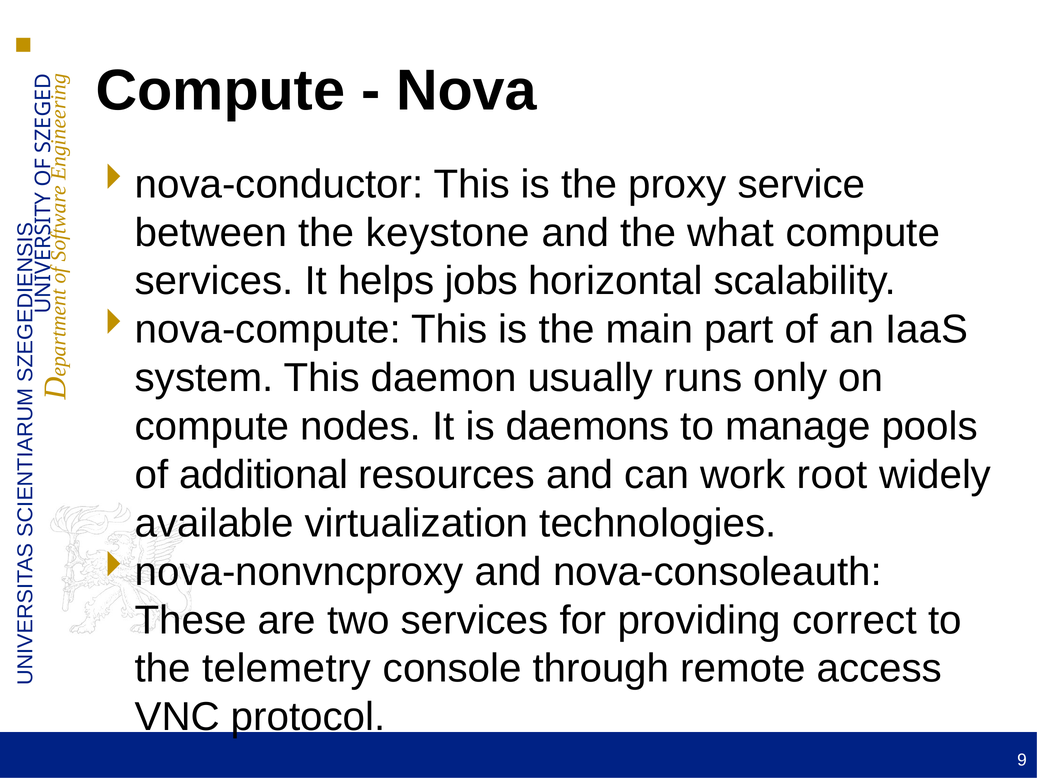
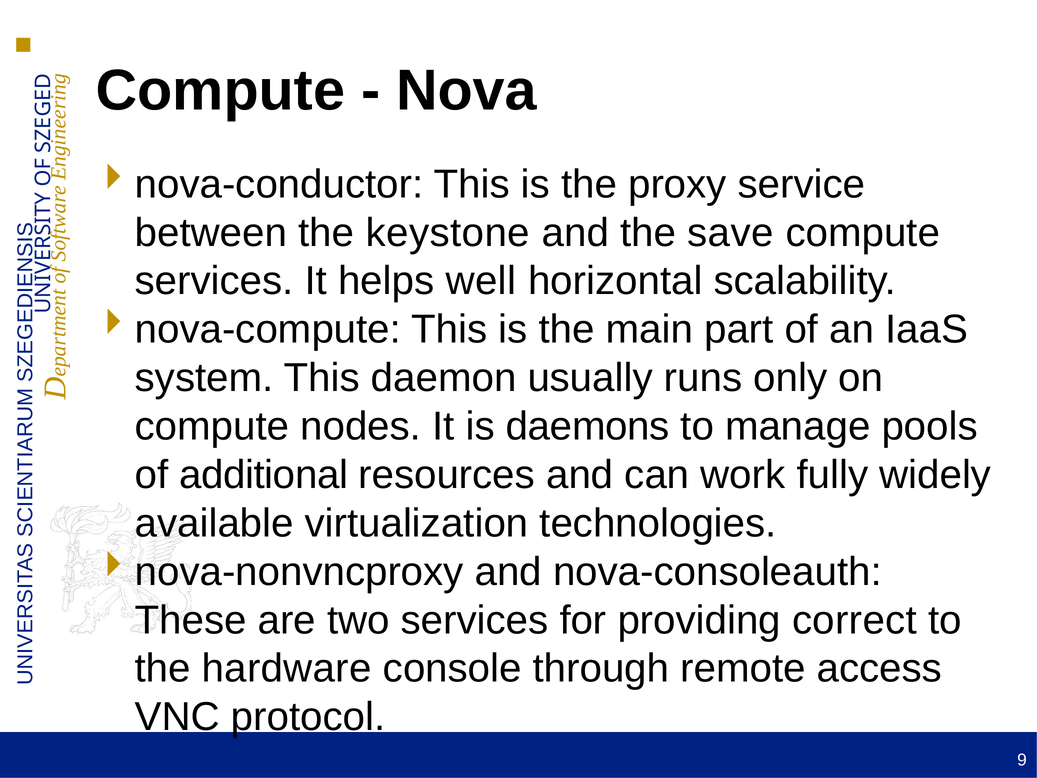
what: what -> save (731, 233)
jobs: jobs -> well (481, 281)
root: root -> fully (832, 475)
telemetry: telemetry -> hardware (287, 668)
